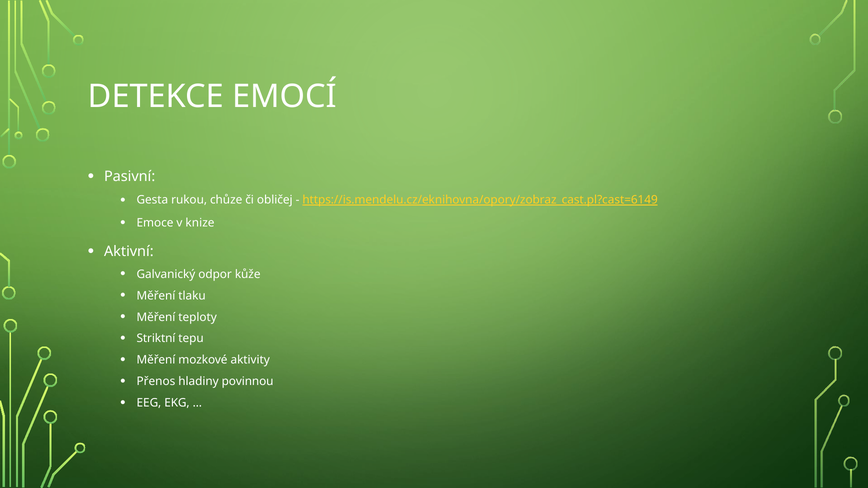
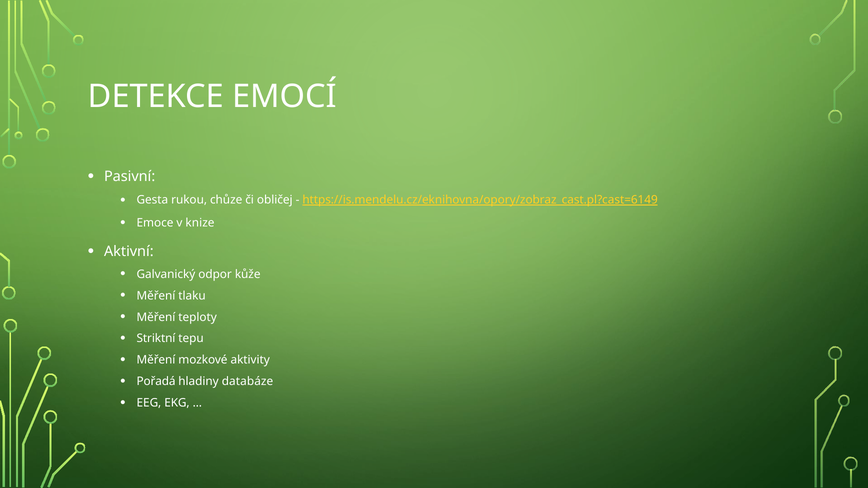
Přenos: Přenos -> Pořadá (156, 382)
povinnou: povinnou -> databáze (248, 382)
